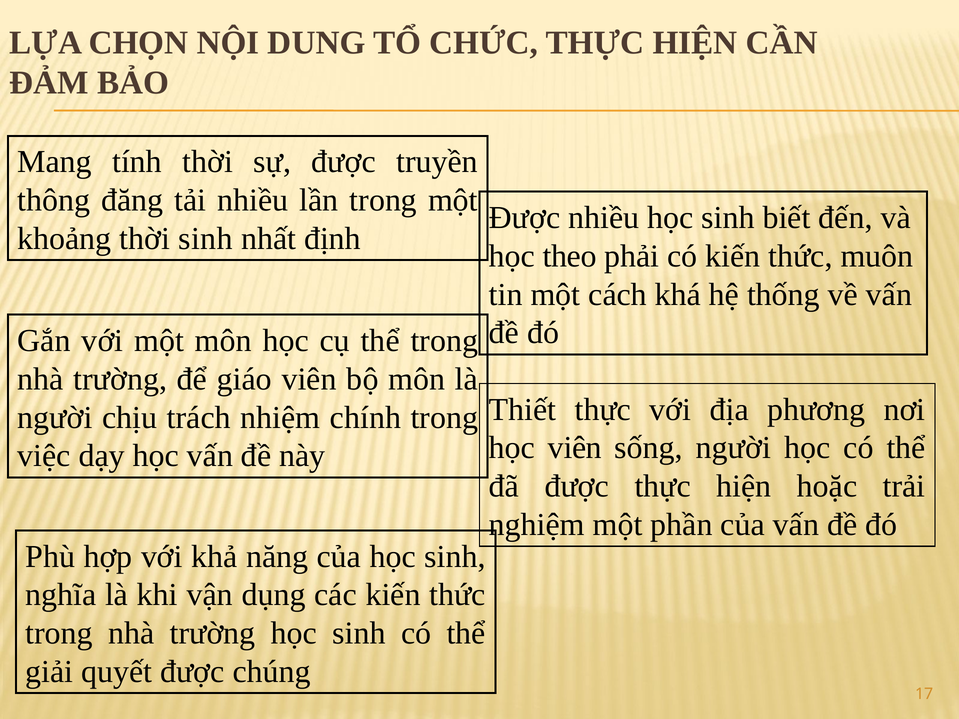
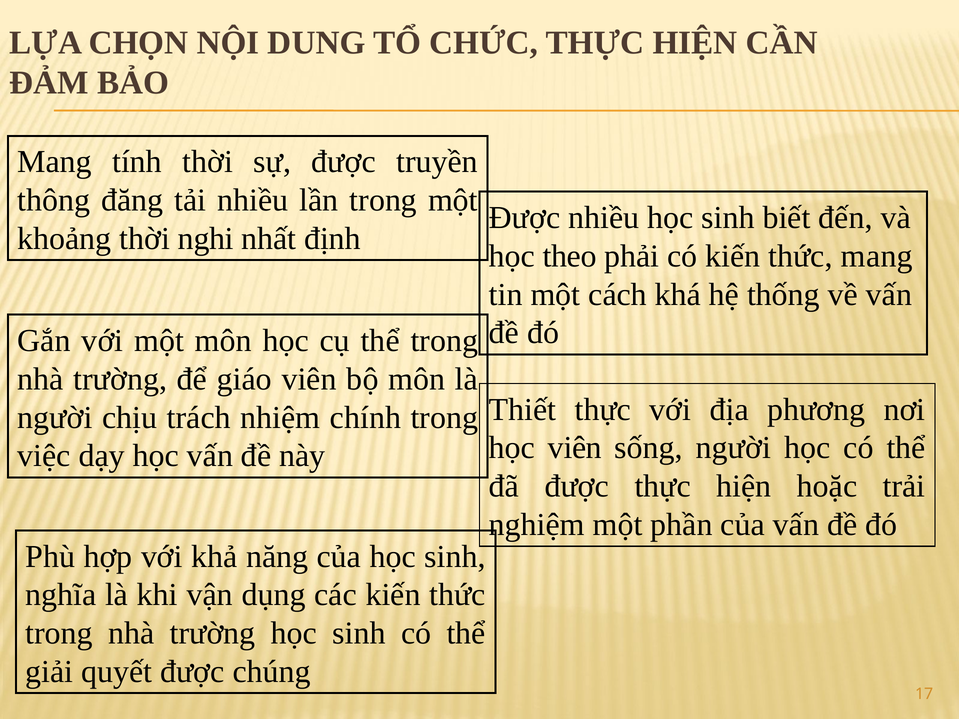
thời sinh: sinh -> nghi (206, 239)
thức muôn: muôn -> mang (877, 256)
